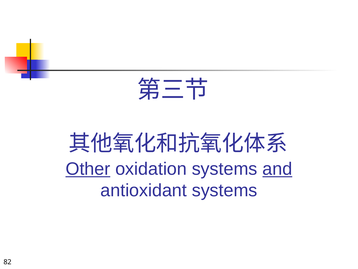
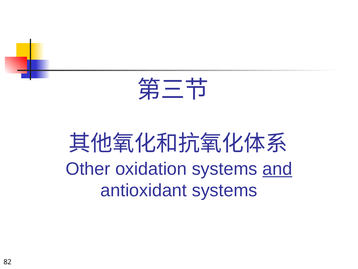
Other underline: present -> none (88, 169)
